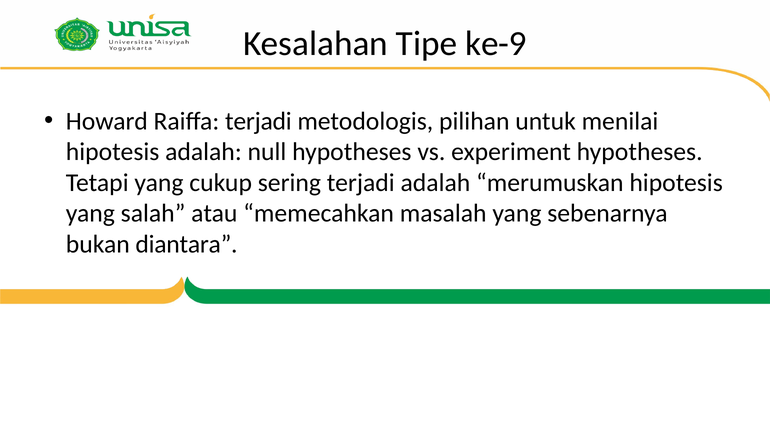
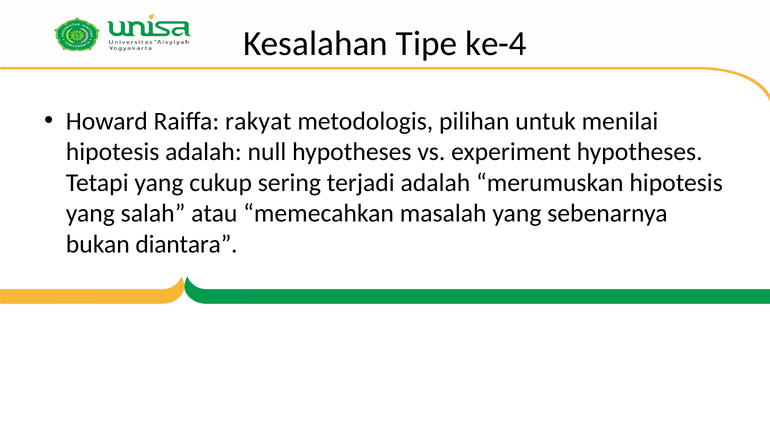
ke-9: ke-9 -> ke-4 (496, 44)
Raiffa terjadi: terjadi -> rakyat (258, 121)
